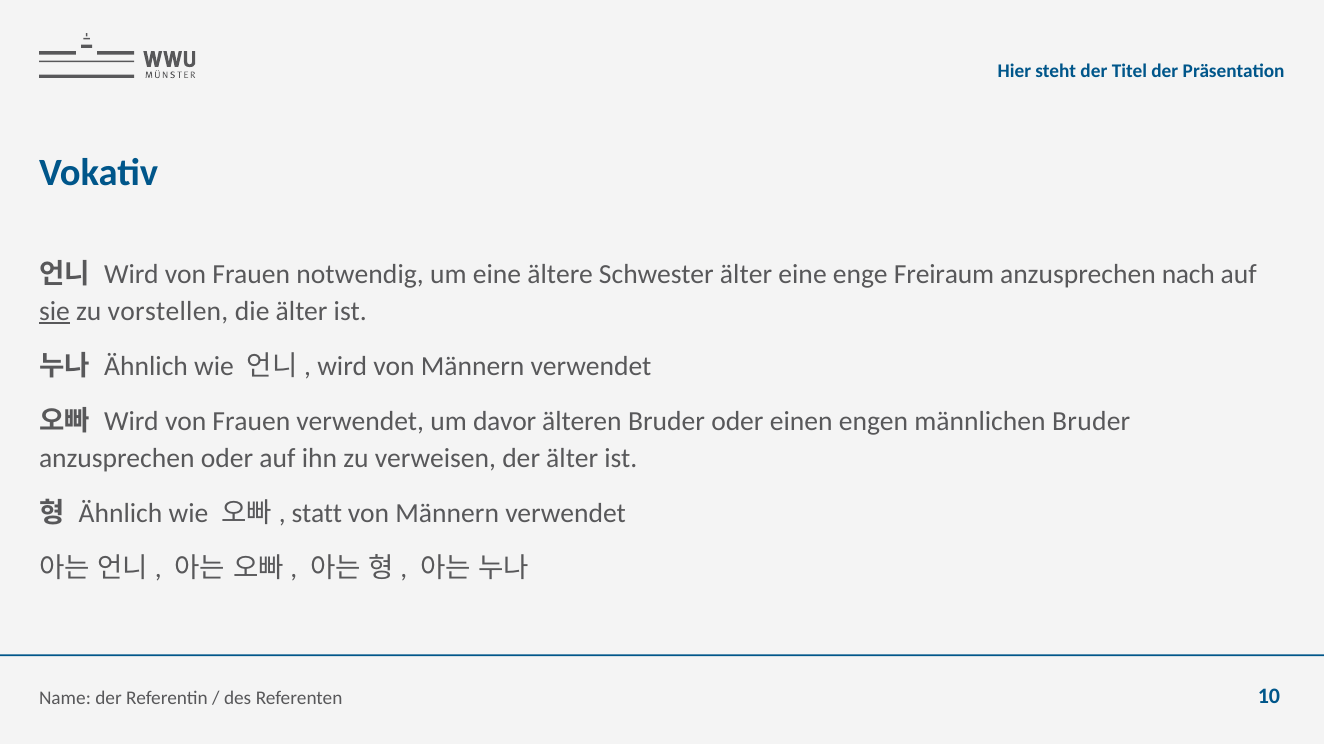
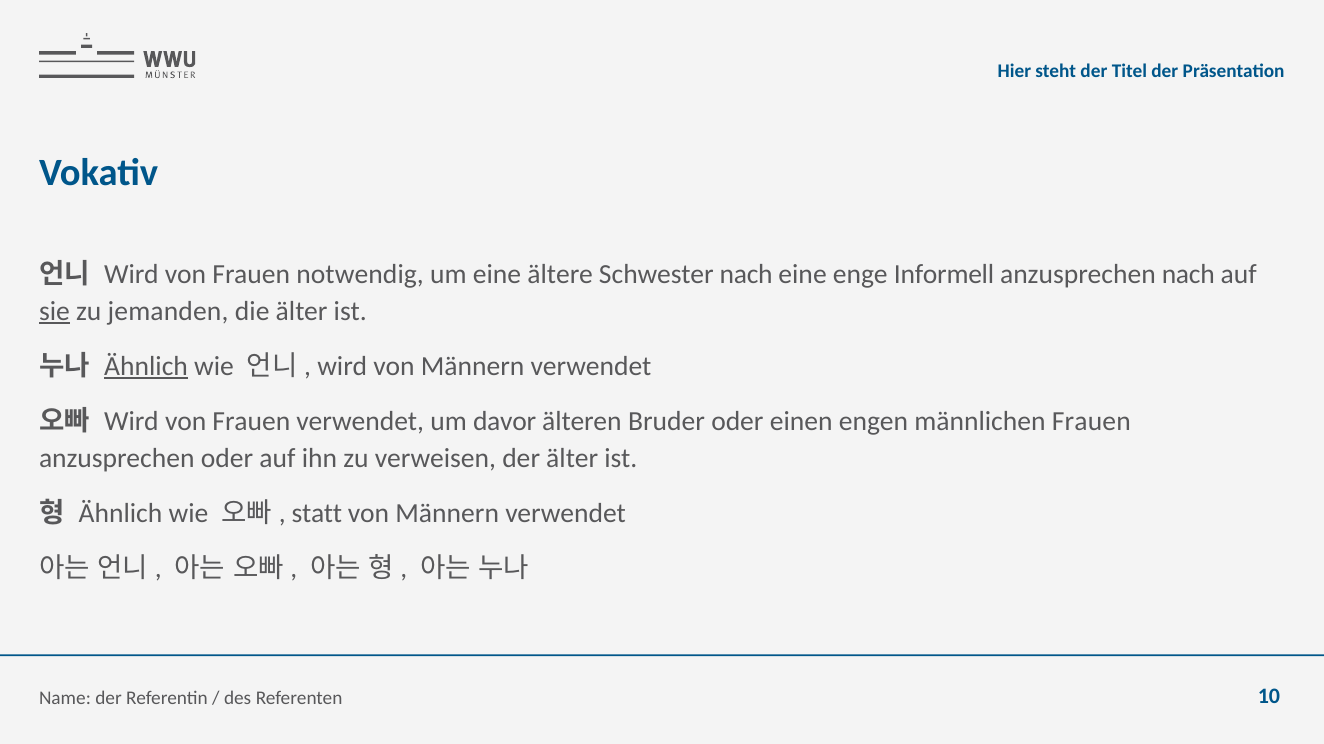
Schwester älter: älter -> nach (746, 274)
Freiraum: Freiraum -> Informell (944, 274)
vorstellen: vorstellen -> jemanden (168, 311)
Ähnlich underline: none -> present (146, 366)
männlichen Bruder: Bruder -> Frauen (1091, 421)
